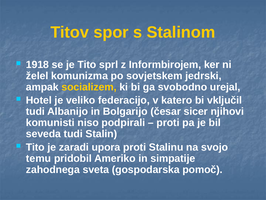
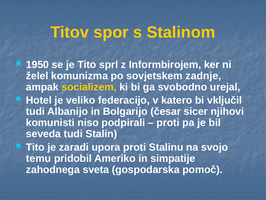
1918: 1918 -> 1950 (37, 64)
jedrski: jedrski -> zadnje (203, 76)
